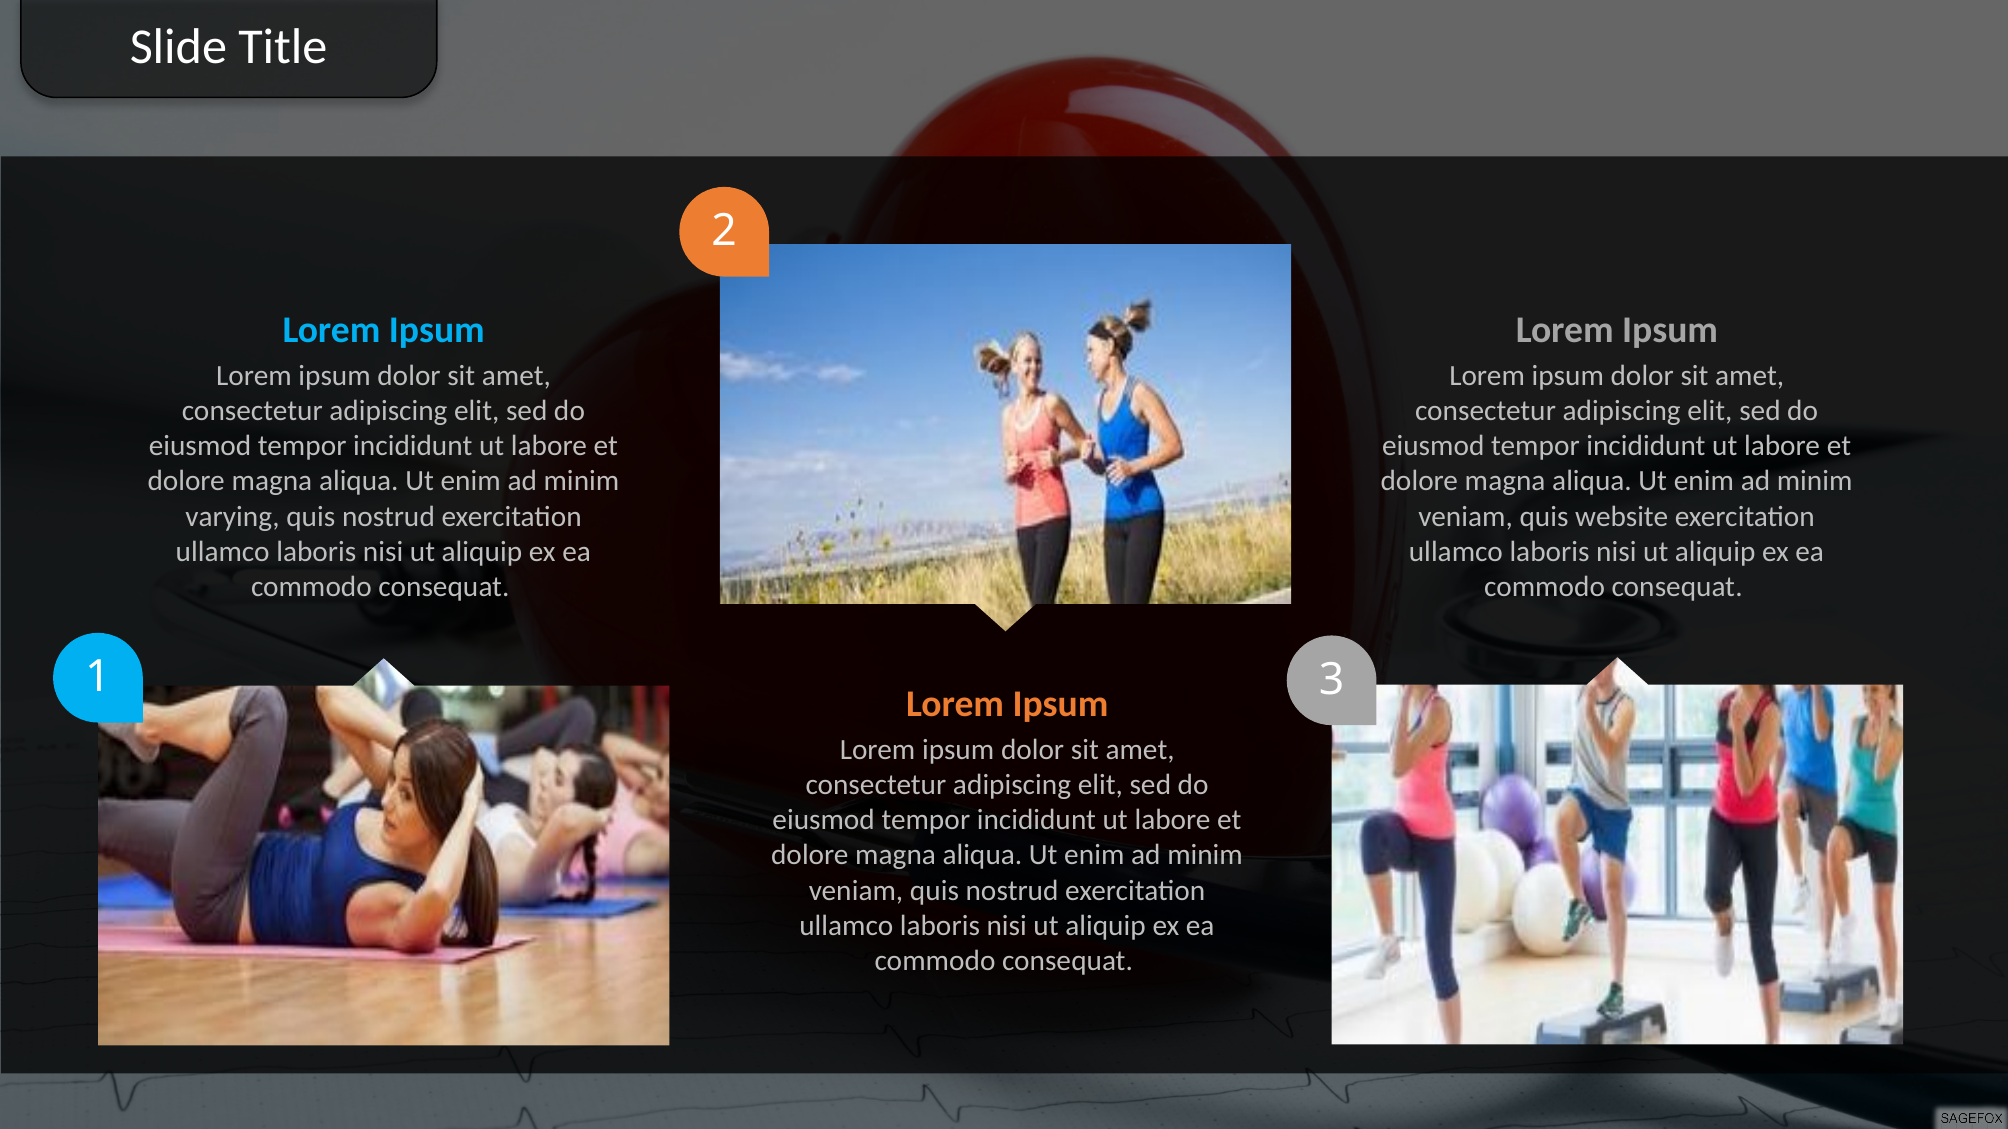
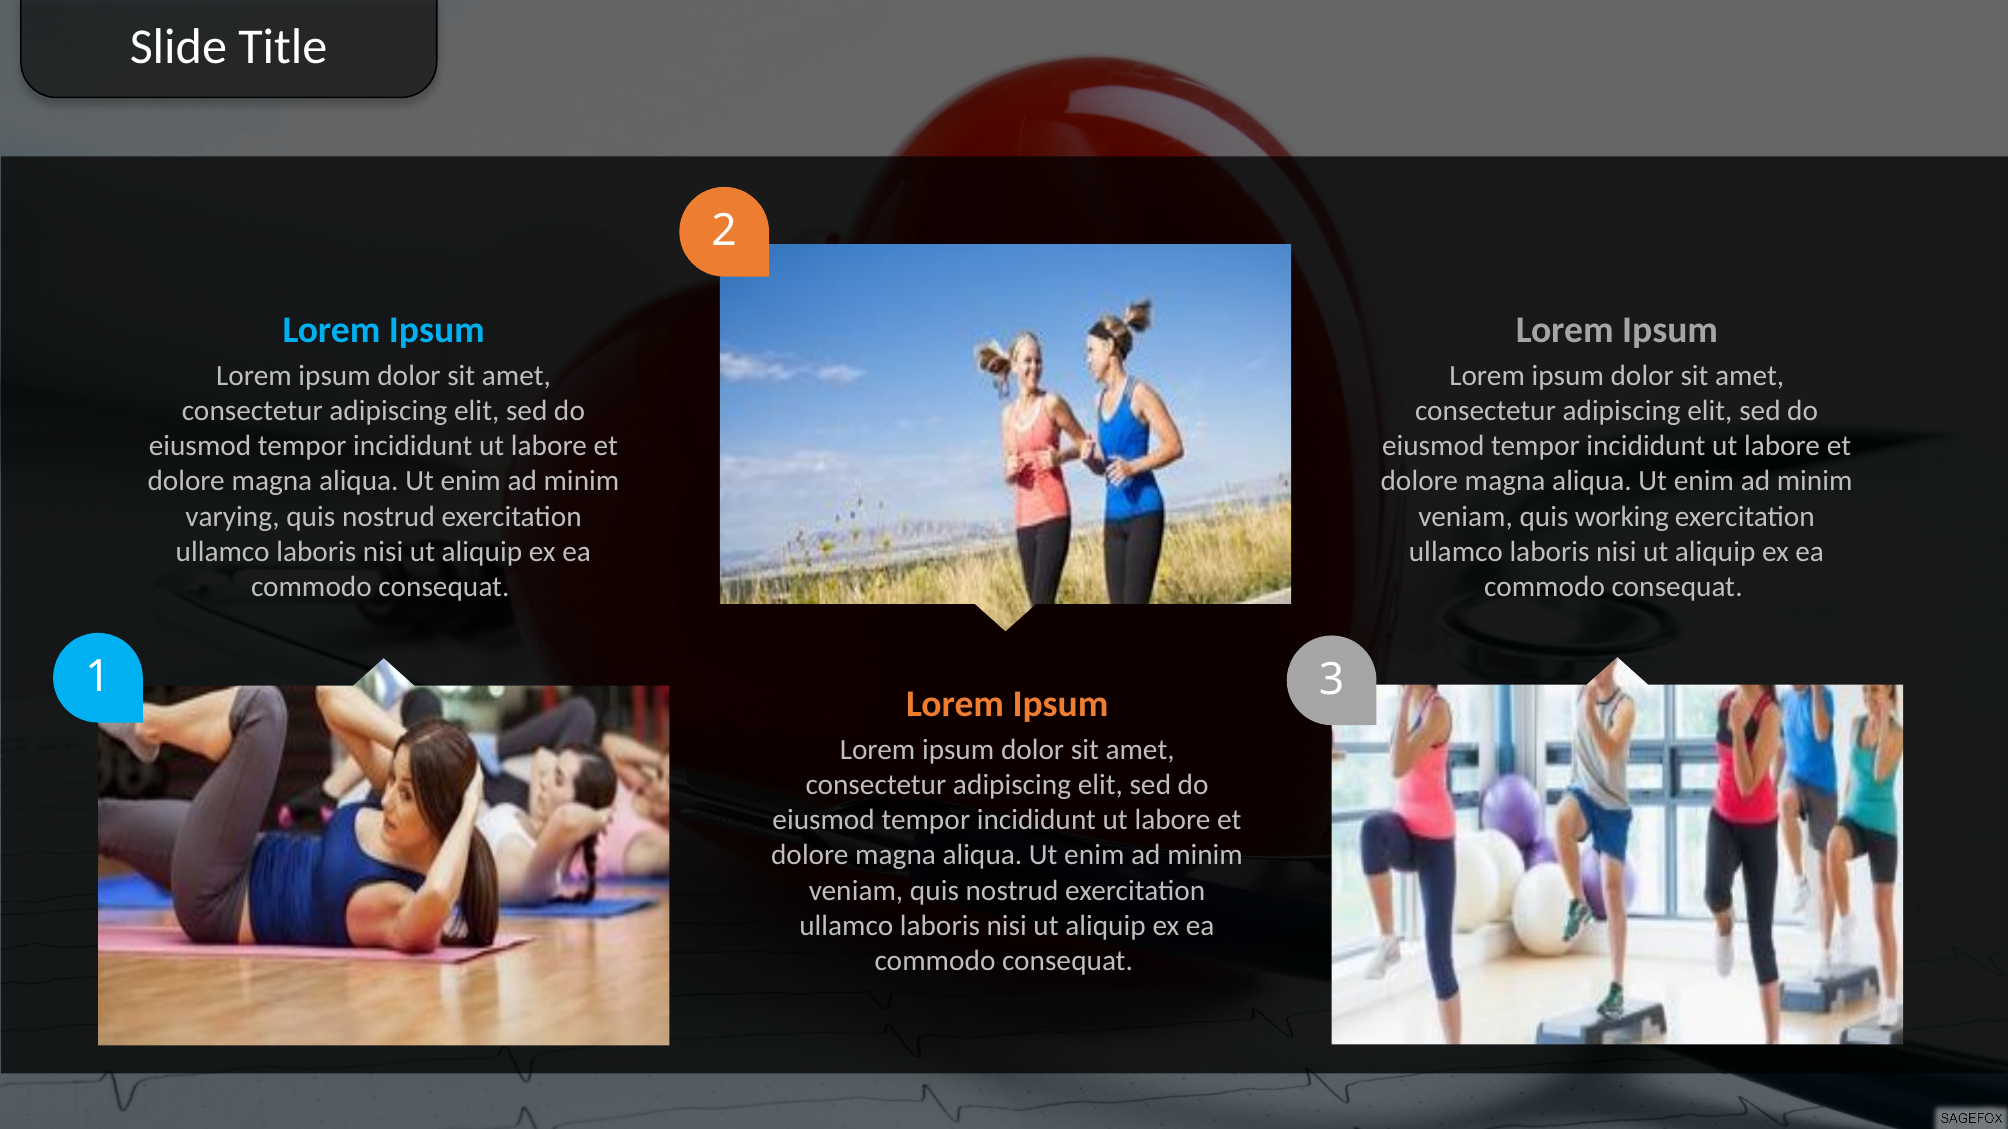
website: website -> working (1622, 517)
